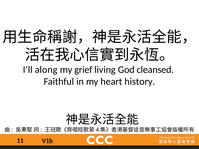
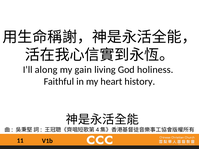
grief: grief -> gain (83, 70)
cleansed: cleansed -> holiness (155, 70)
